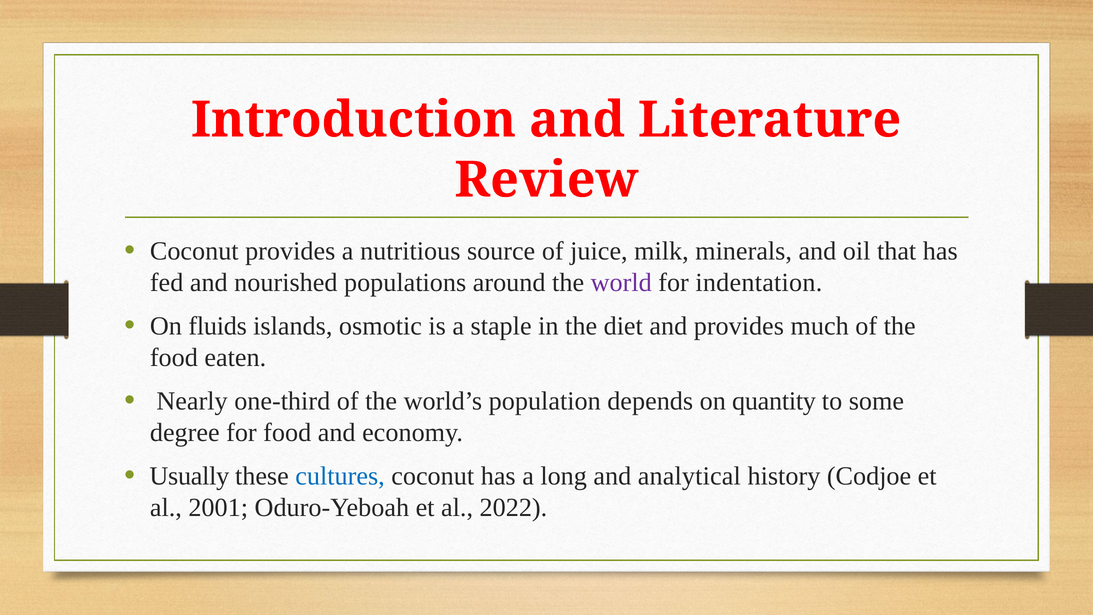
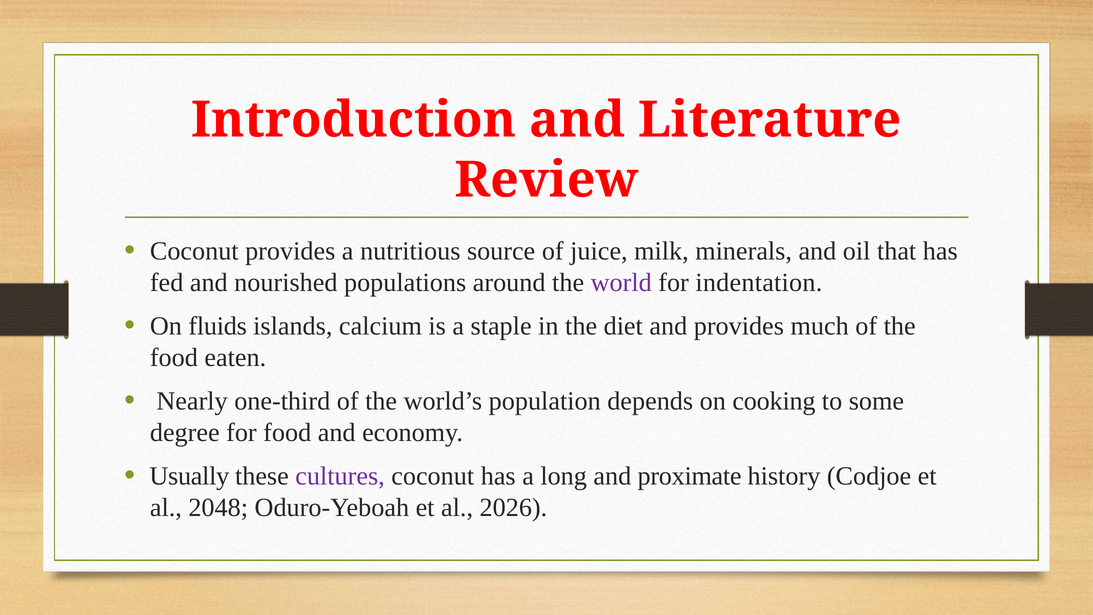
osmotic: osmotic -> calcium (380, 326)
quantity: quantity -> cooking (774, 401)
cultures colour: blue -> purple (340, 476)
analytical: analytical -> proximate (690, 476)
2001: 2001 -> 2048 (218, 508)
2022: 2022 -> 2026 (513, 508)
